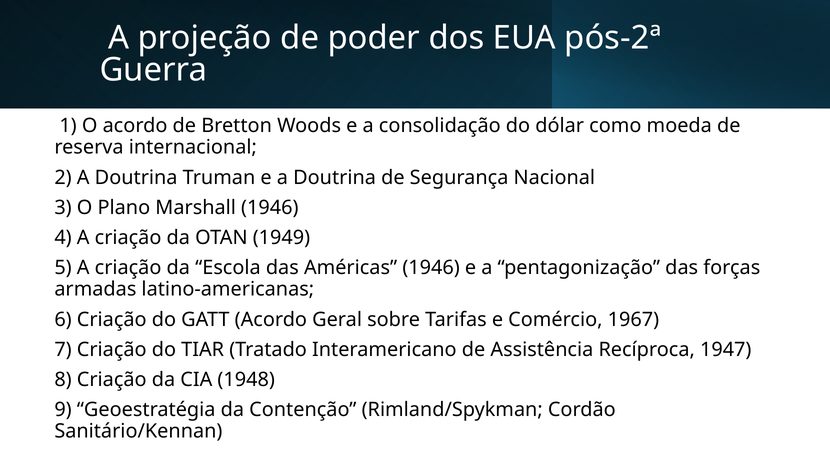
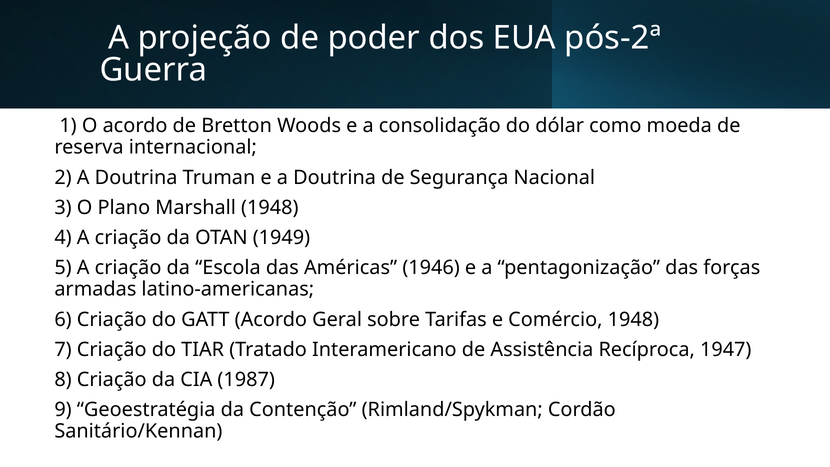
Marshall 1946: 1946 -> 1948 (270, 208)
Comércio 1967: 1967 -> 1948 (633, 319)
1948: 1948 -> 1987 (246, 380)
